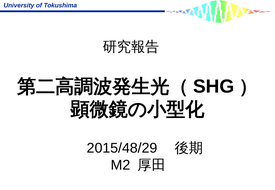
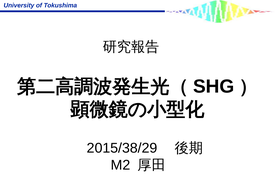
2015/48/29: 2015/48/29 -> 2015/38/29 (122, 148)
